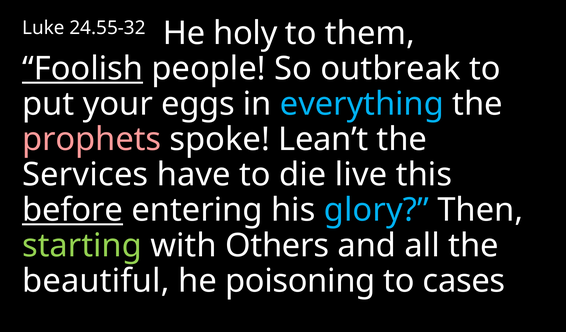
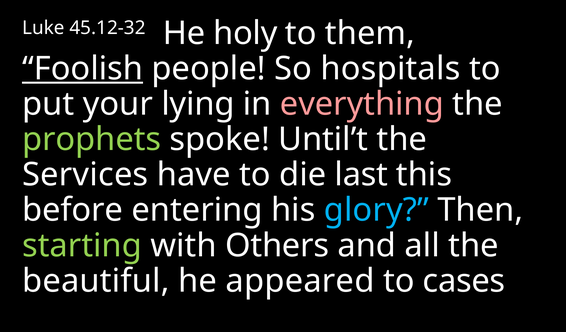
24.55-32: 24.55-32 -> 45.12-32 (108, 28)
outbreak: outbreak -> hospitals (390, 69)
eggs: eggs -> lying (198, 104)
everything colour: light blue -> pink (362, 104)
prophets colour: pink -> light green (92, 139)
Lean’t: Lean’t -> Until’t (323, 139)
live: live -> last (361, 175)
before underline: present -> none (73, 210)
poisoning: poisoning -> appeared (300, 281)
